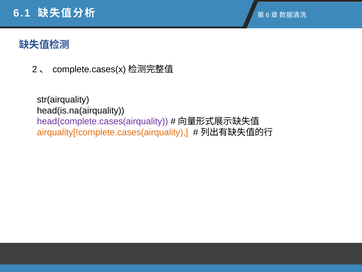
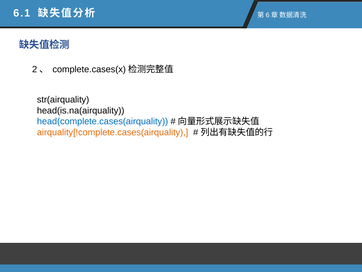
head(complete.cases(airquality colour: purple -> blue (103, 121)
